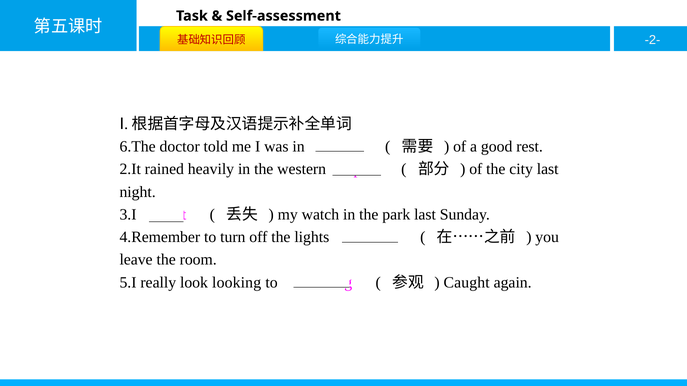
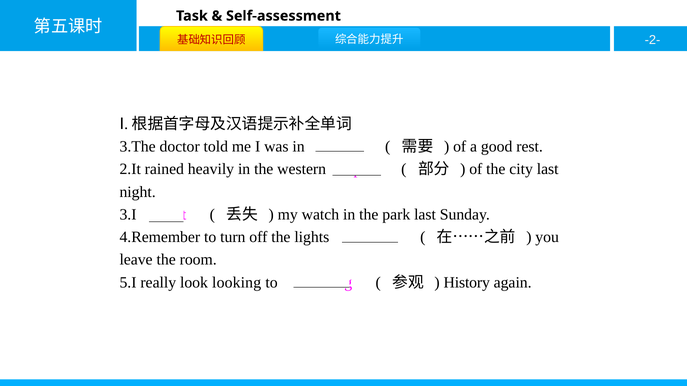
6.The: 6.The -> 3.The (138, 147)
Caught: Caught -> History (467, 283)
